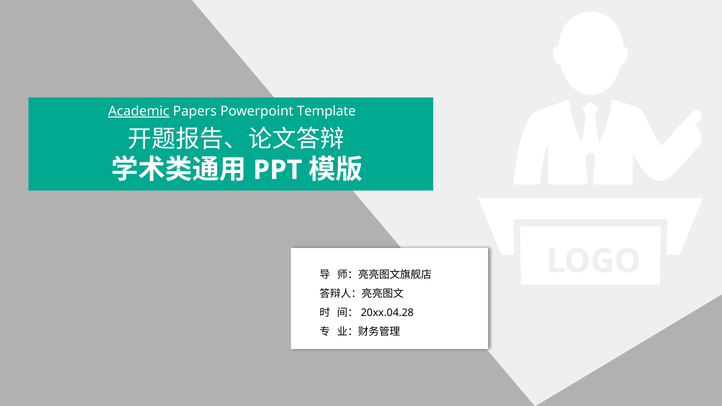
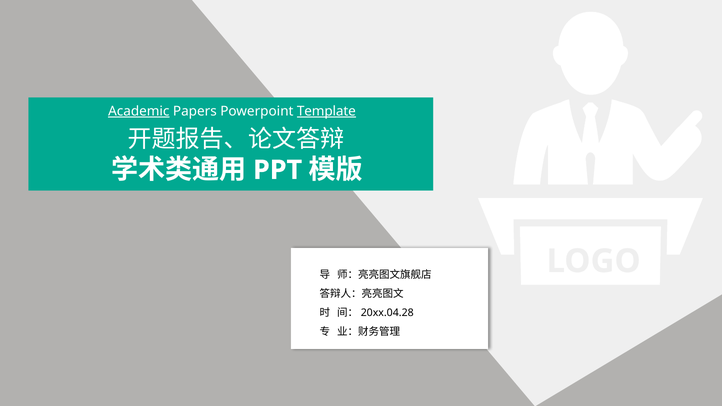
Template underline: none -> present (326, 111)
